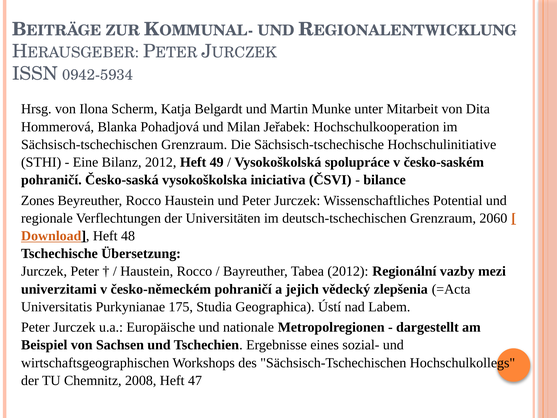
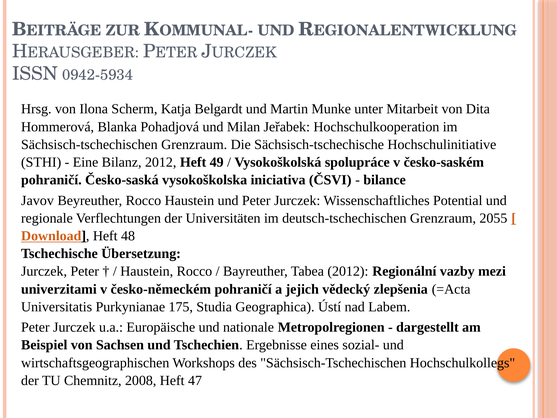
Zones: Zones -> Javov (38, 200)
2060: 2060 -> 2055 (493, 218)
